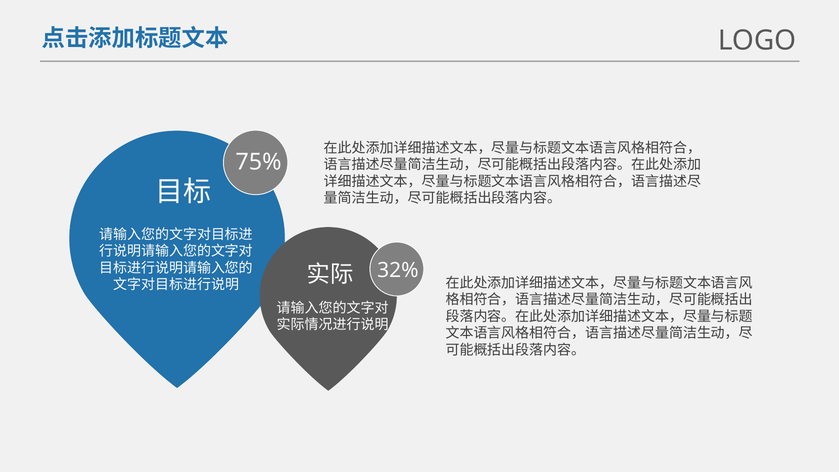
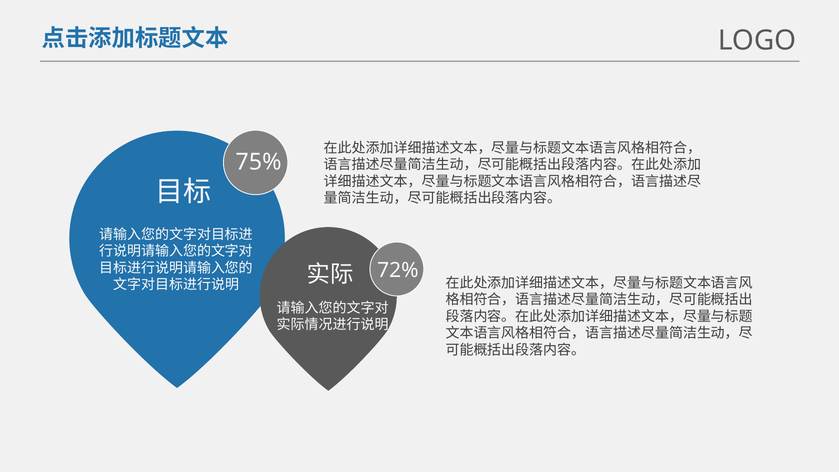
32%: 32% -> 72% (398, 270)
